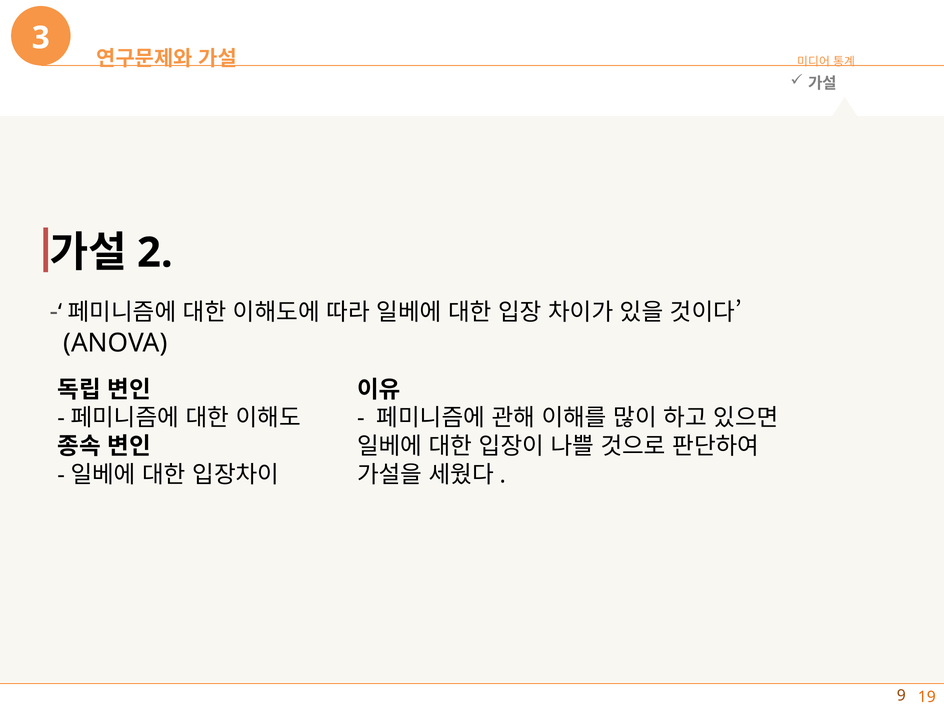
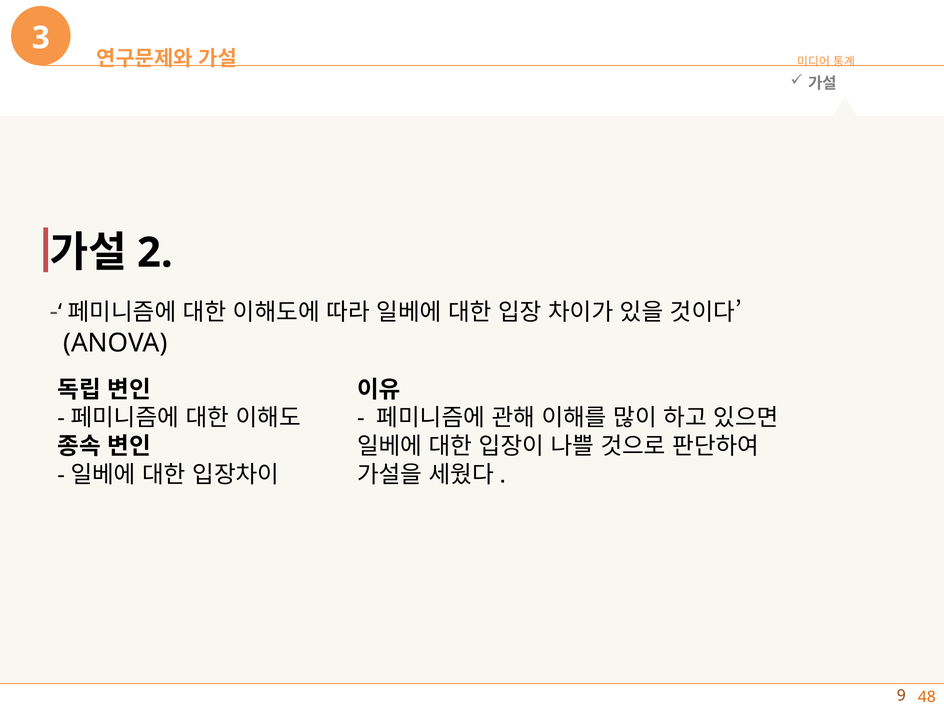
19: 19 -> 48 (927, 697)
